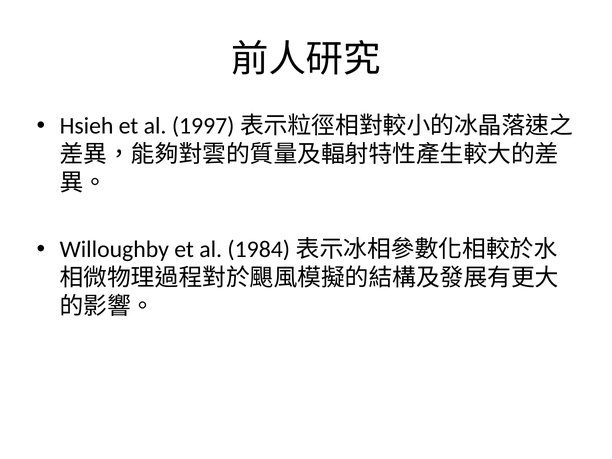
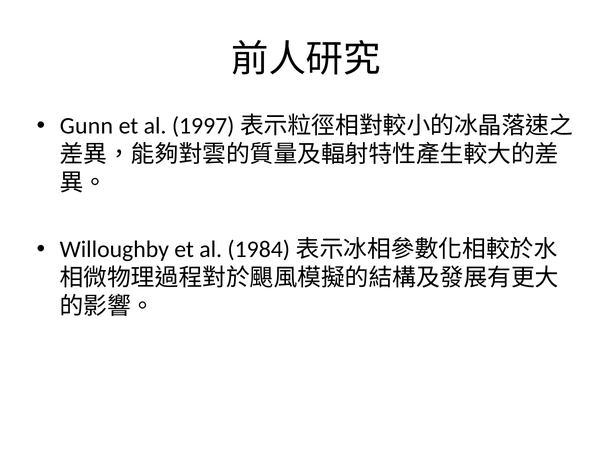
Hsieh: Hsieh -> Gunn (86, 126)
